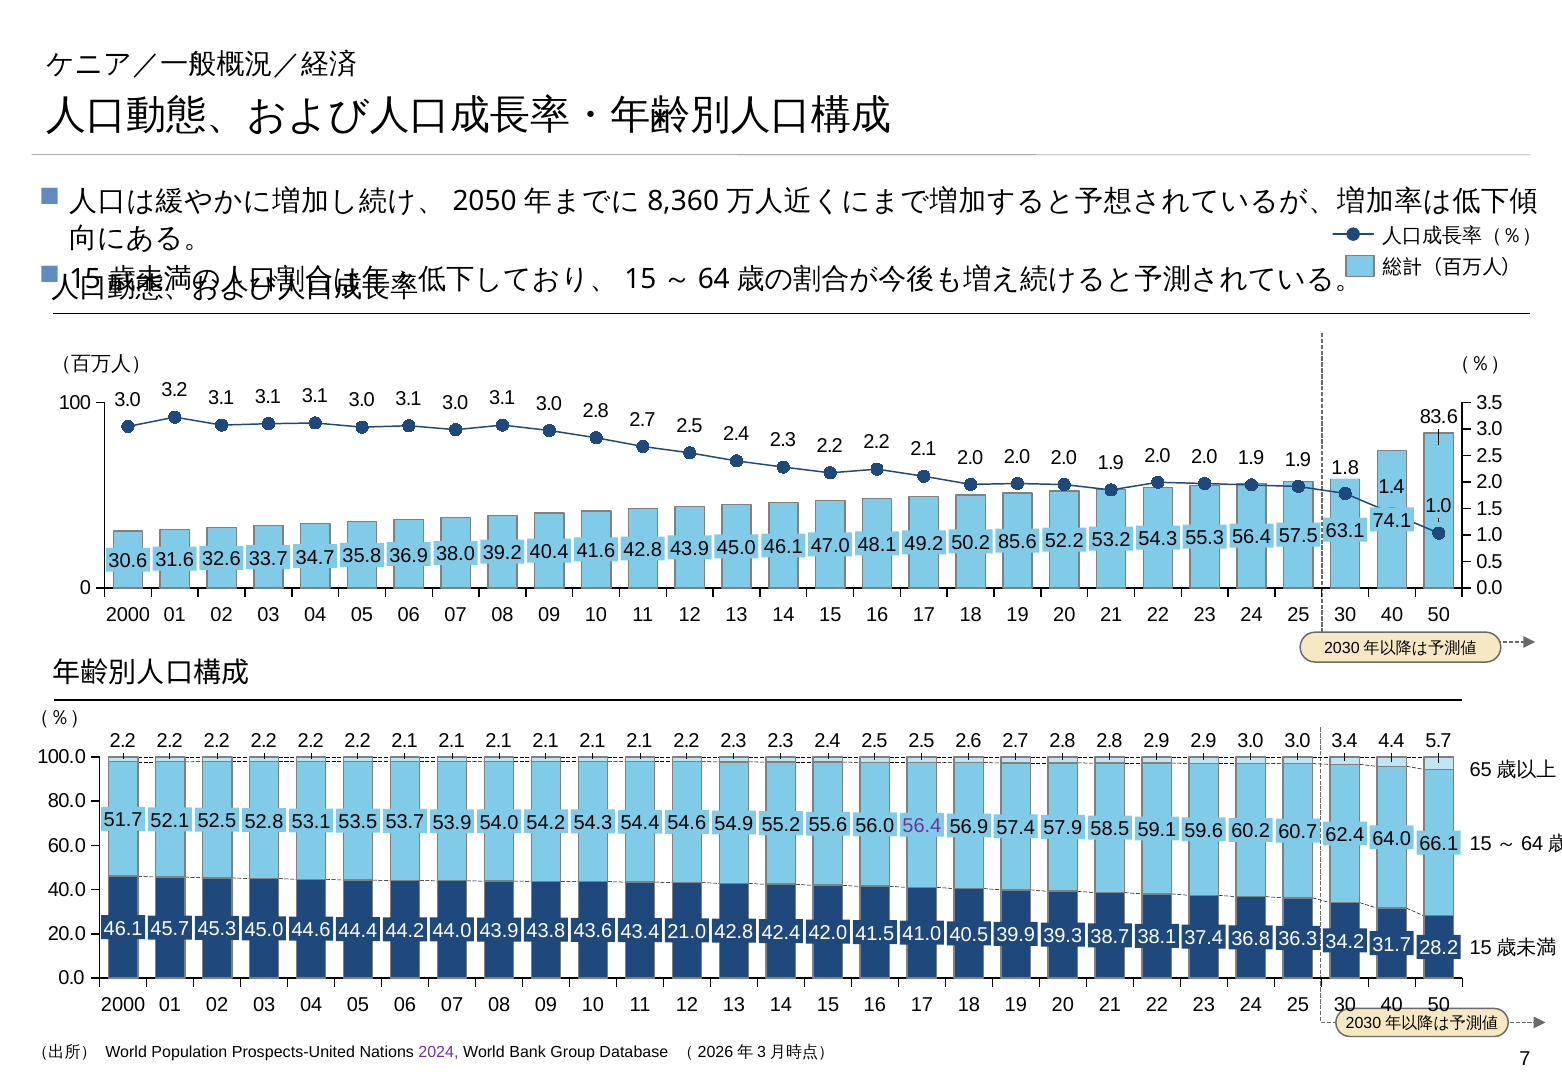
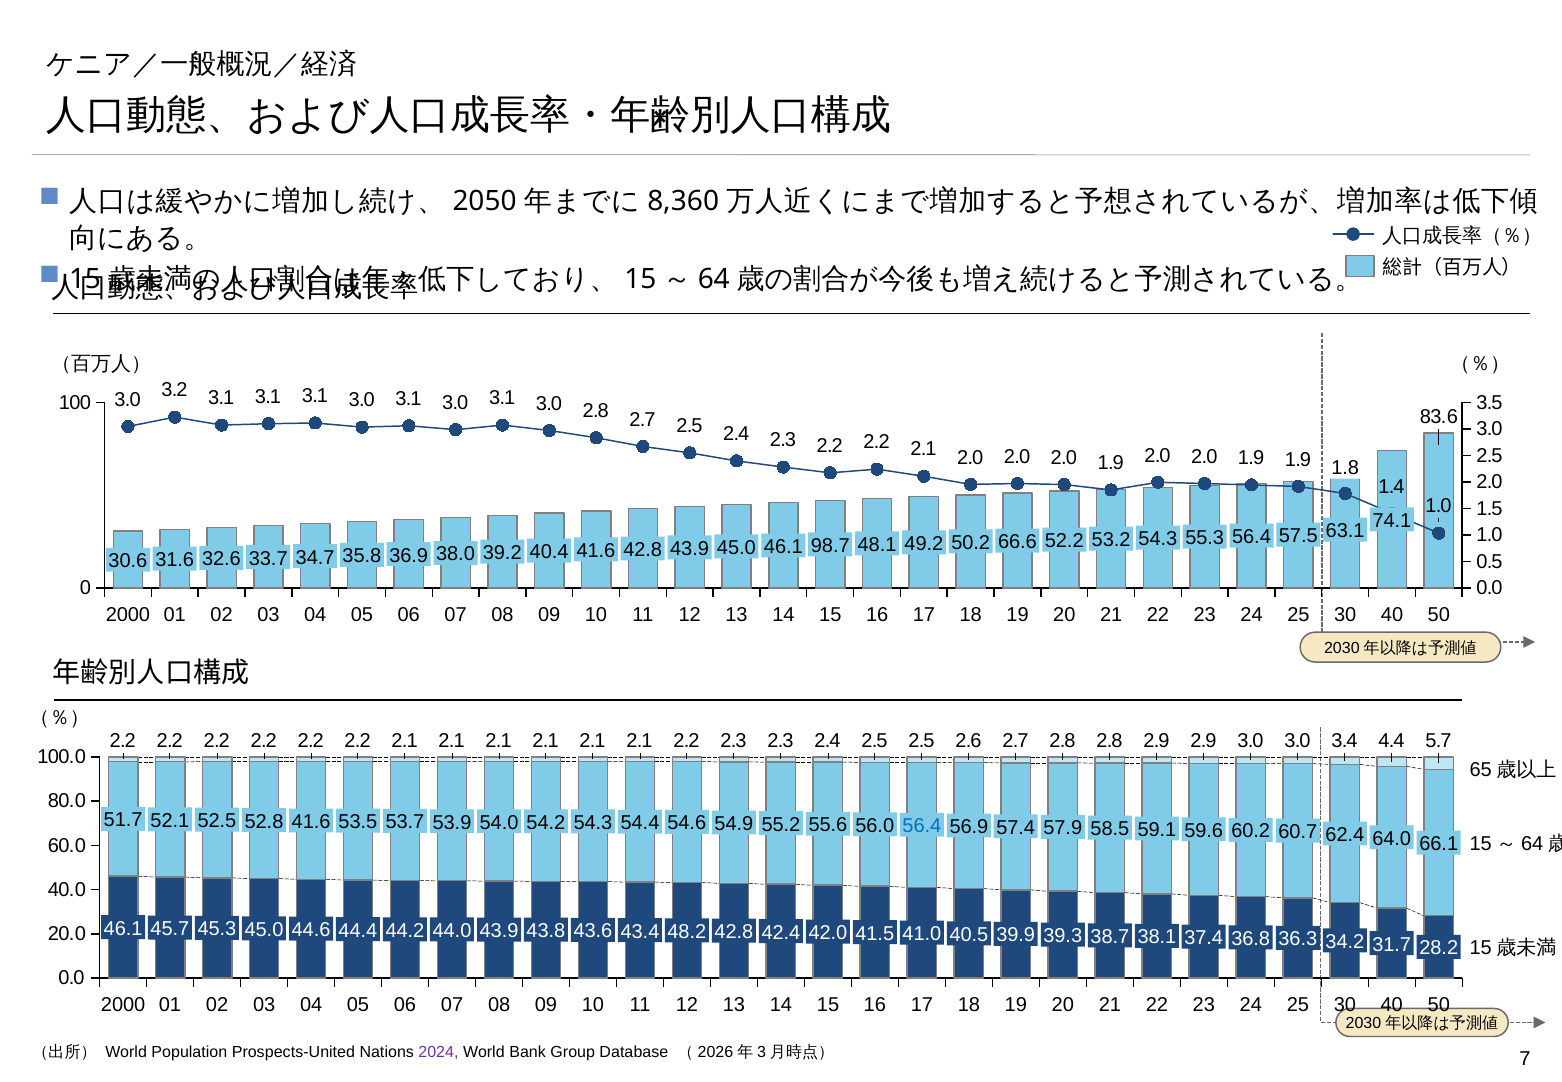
85.6: 85.6 -> 66.6 (1017, 542)
47.0: 47.0 -> 98.7 (830, 546)
53.1: 53.1 -> 41.6 (311, 821)
56.4 colour: purple -> blue (922, 826)
21.0: 21.0 -> 48.2 (687, 931)
